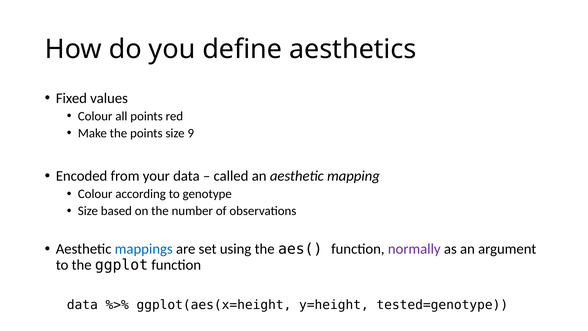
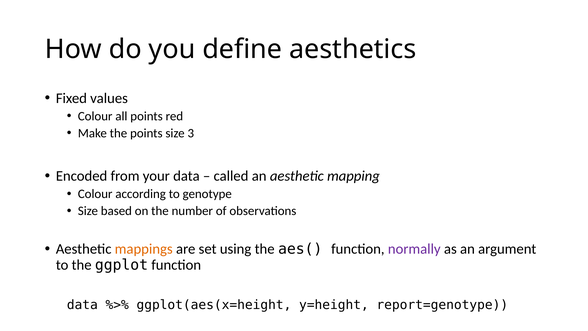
9: 9 -> 3 (191, 133)
mappings colour: blue -> orange (144, 249)
tested=genotype: tested=genotype -> report=genotype (442, 305)
